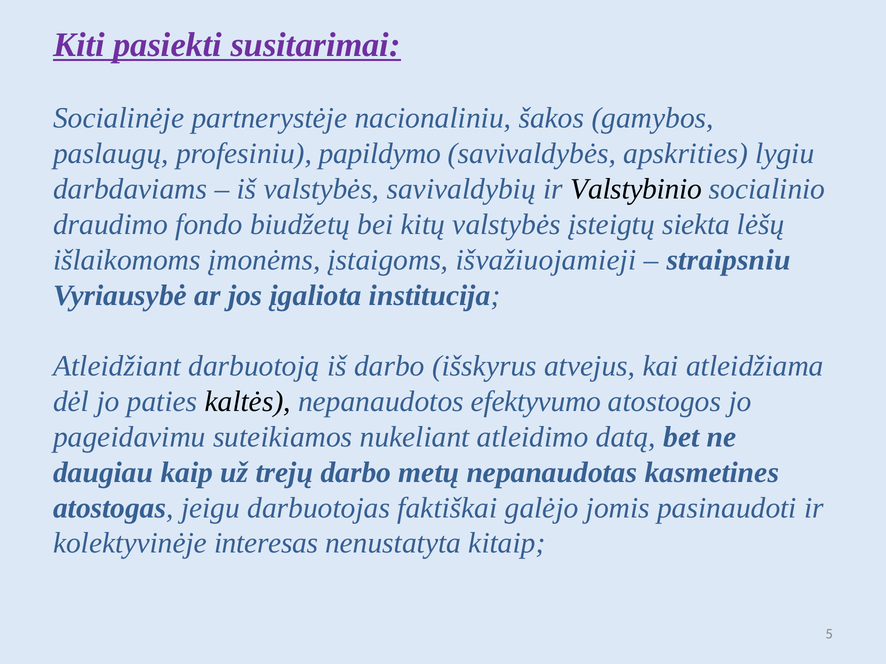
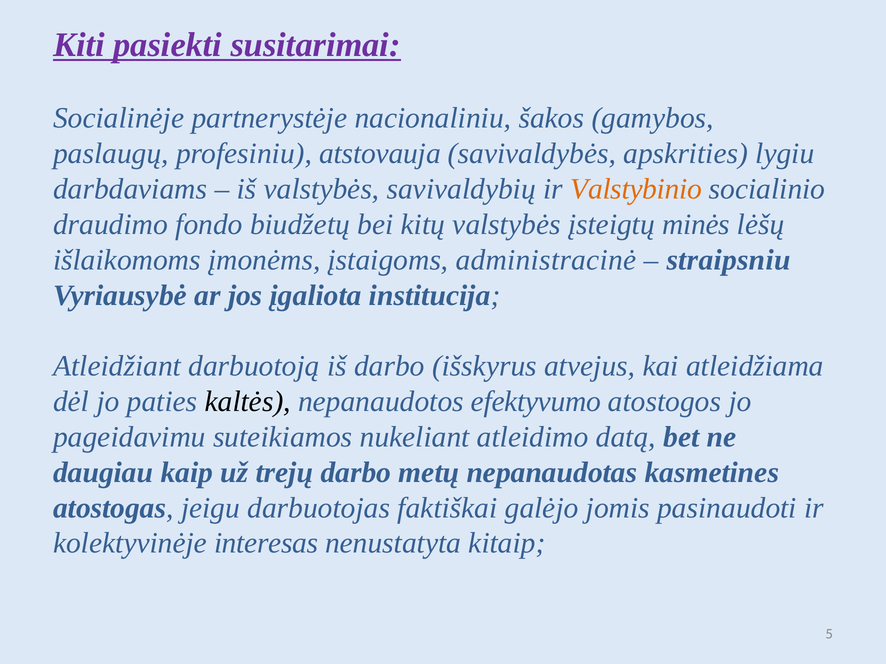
papildymo: papildymo -> atstovauja (380, 154)
Valstybinio colour: black -> orange (636, 189)
siekta: siekta -> minės (696, 225)
išvažiuojamieji: išvažiuojamieji -> administracinė (546, 260)
